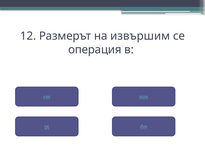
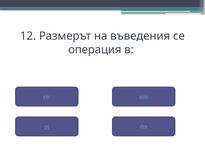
извършим: извършим -> въведения (140, 36)
